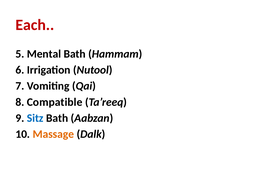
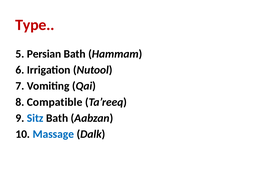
Each: Each -> Type (35, 25)
Mental: Mental -> Persian (44, 54)
Massage colour: orange -> blue (53, 134)
